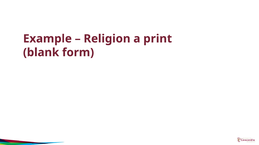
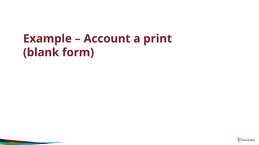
Religion: Religion -> Account (107, 39)
